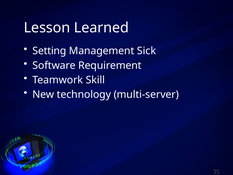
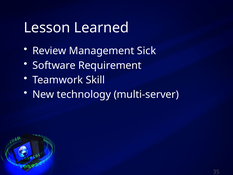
Setting: Setting -> Review (49, 51)
